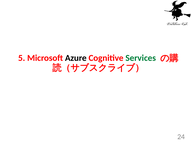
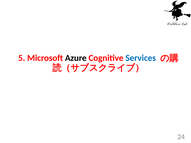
Services colour: green -> blue (141, 58)
